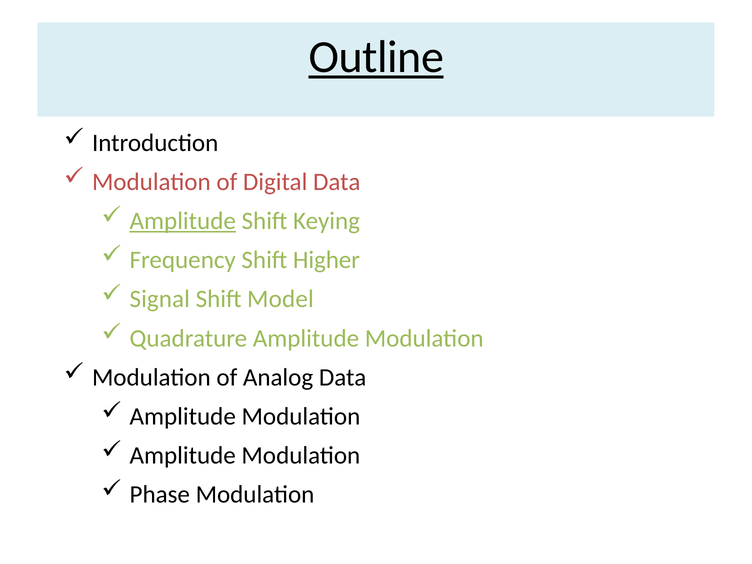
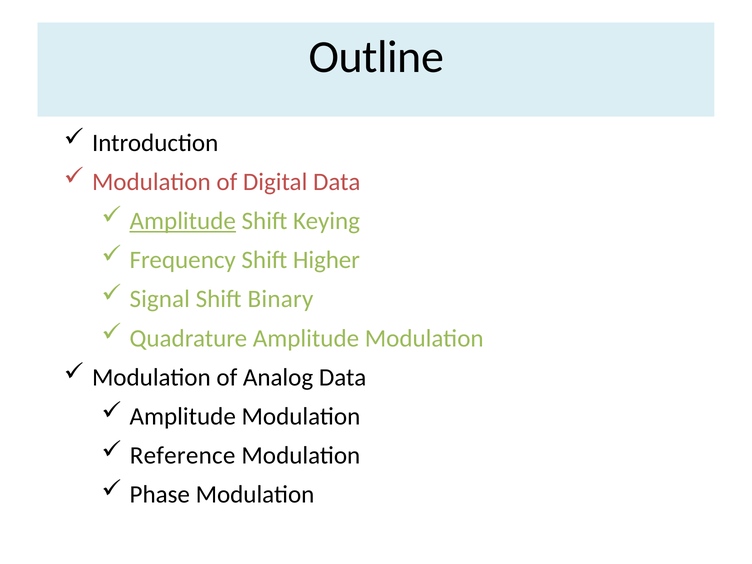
Outline underline: present -> none (376, 57)
Model: Model -> Binary (280, 299)
Amplitude: Amplitude -> Reference (183, 456)
